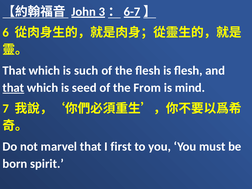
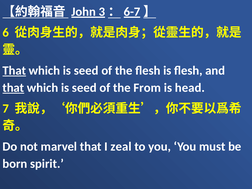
That underline: none -> present (14, 71)
such: such -> seed (86, 71)
mind: mind -> head (190, 88)
first: first -> zeal (121, 146)
